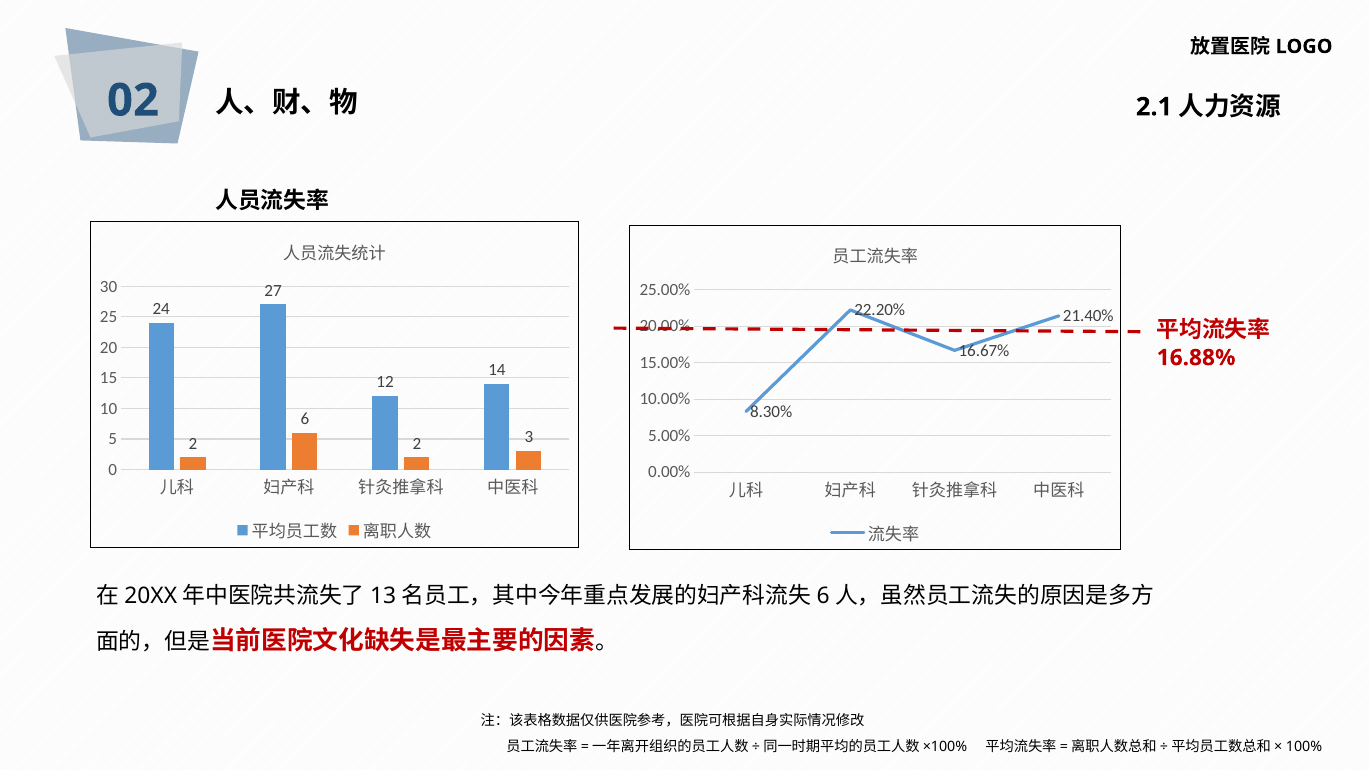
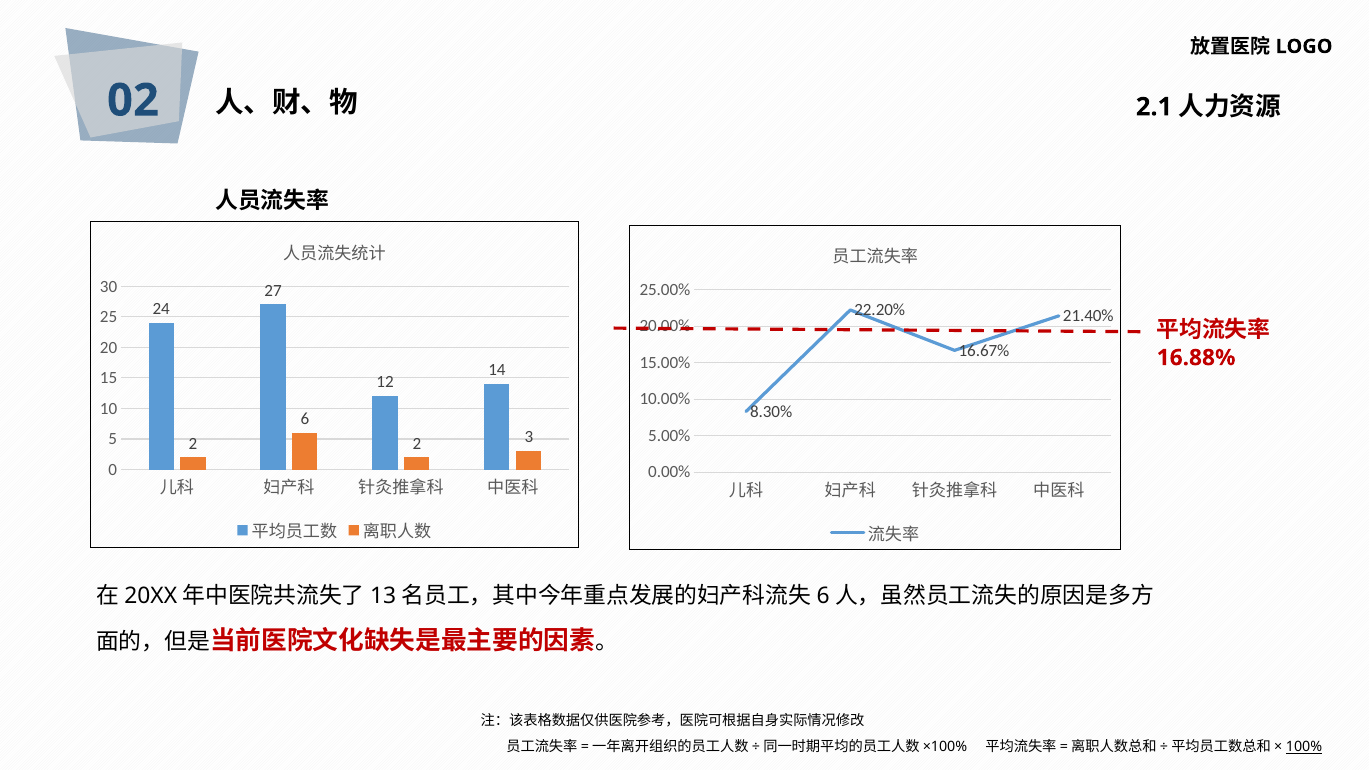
100% underline: none -> present (1304, 747)
